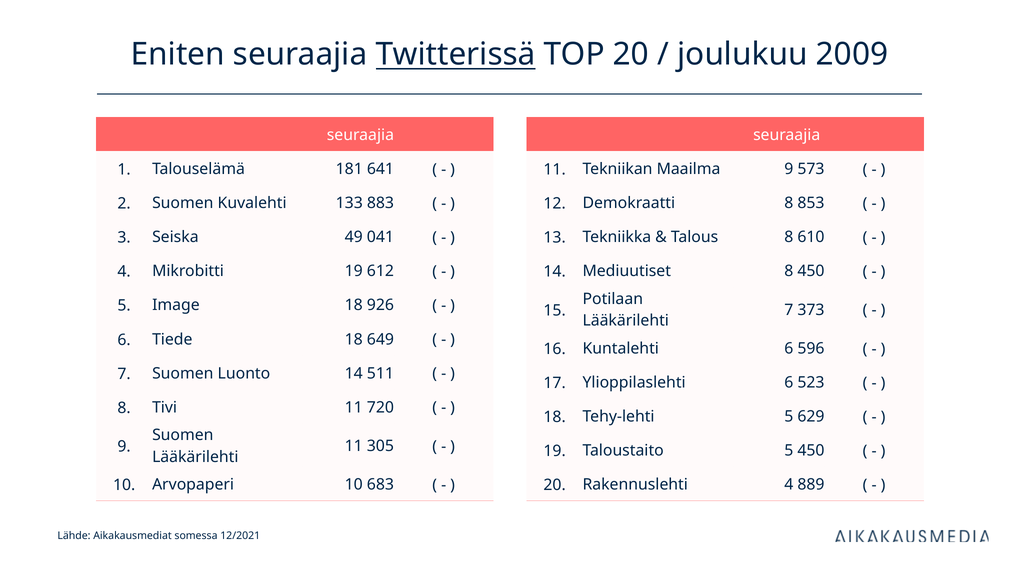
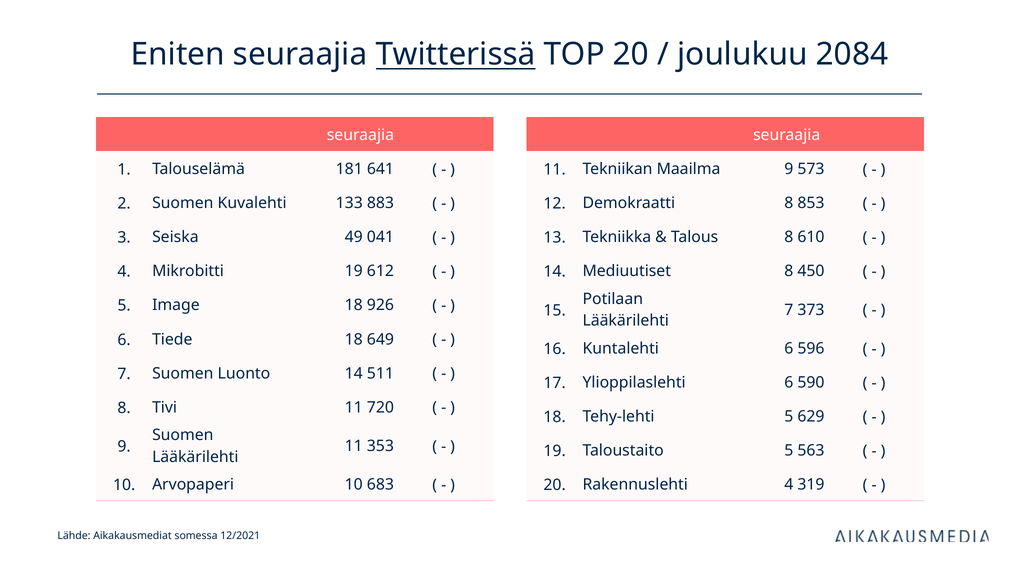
2009: 2009 -> 2084 (852, 54)
523: 523 -> 590 (811, 383)
305: 305 -> 353 (380, 446)
5 450: 450 -> 563 (811, 451)
889: 889 -> 319 (811, 485)
